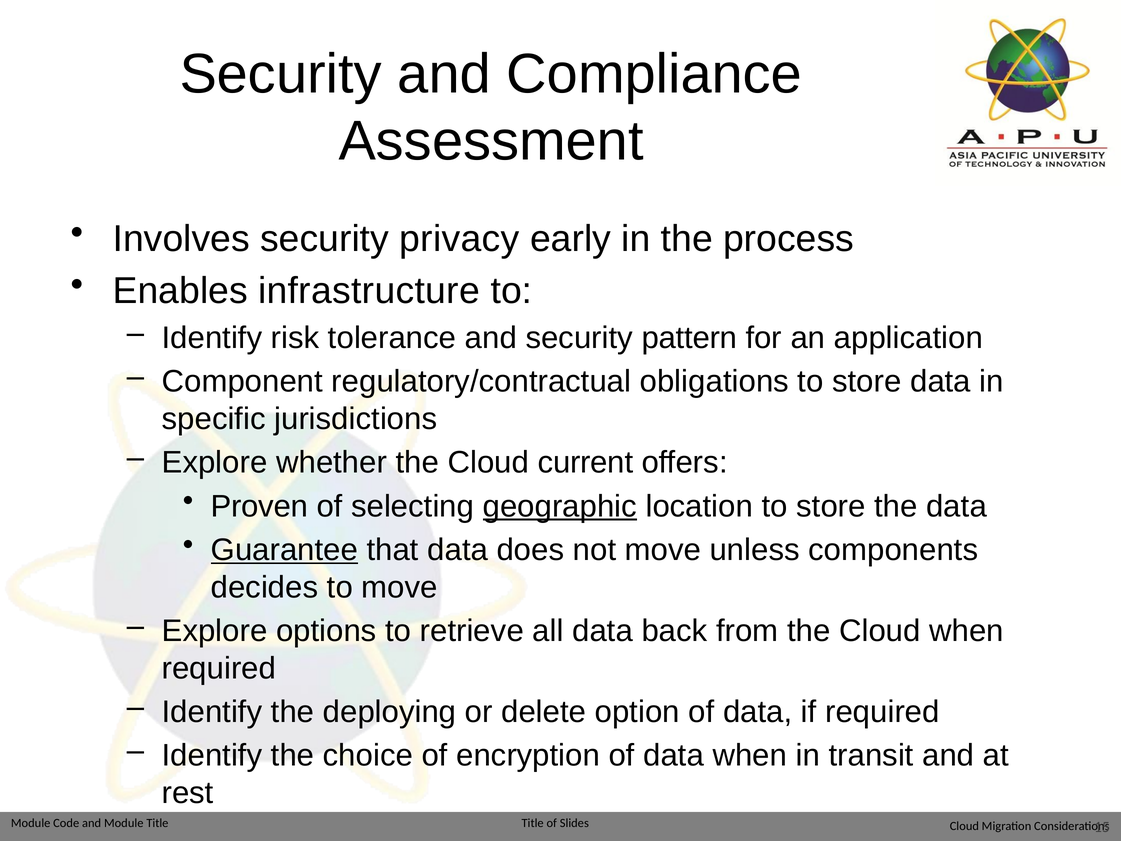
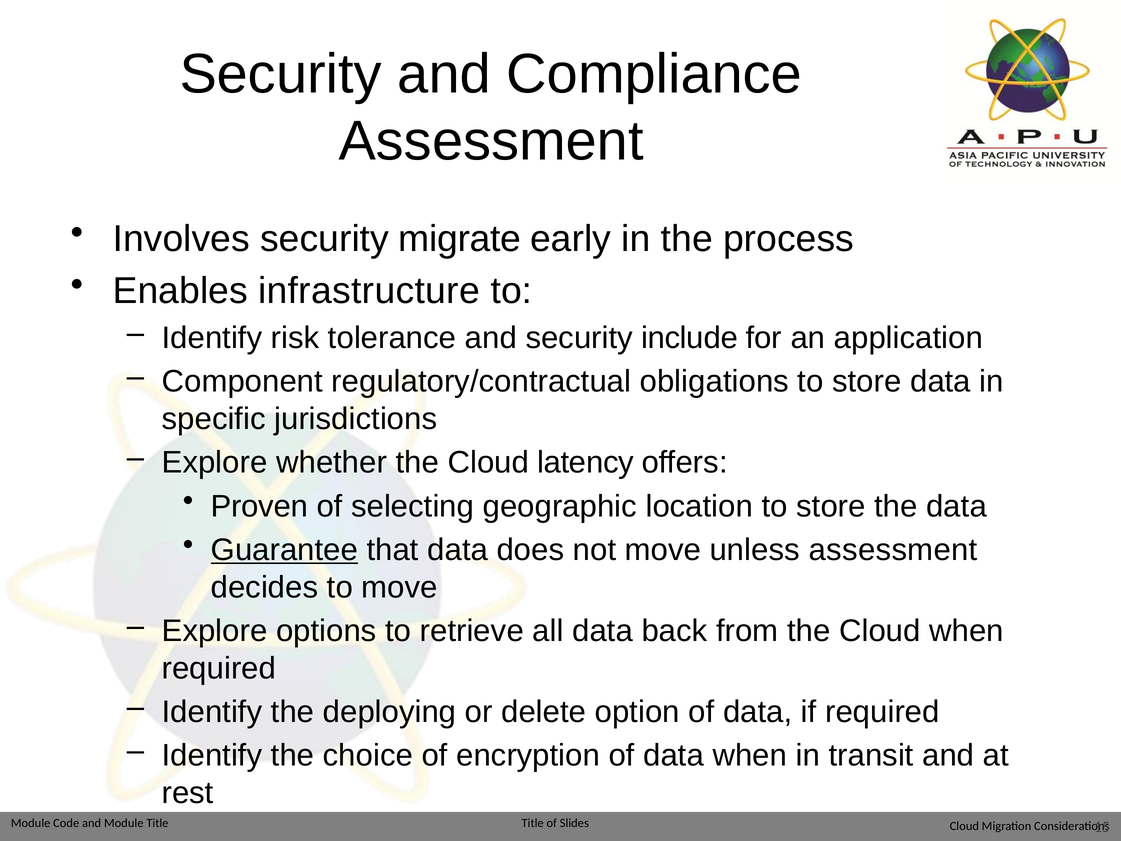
privacy: privacy -> migrate (460, 239)
pattern: pattern -> include (689, 338)
current: current -> latency (585, 462)
geographic underline: present -> none (560, 506)
unless components: components -> assessment (893, 550)
